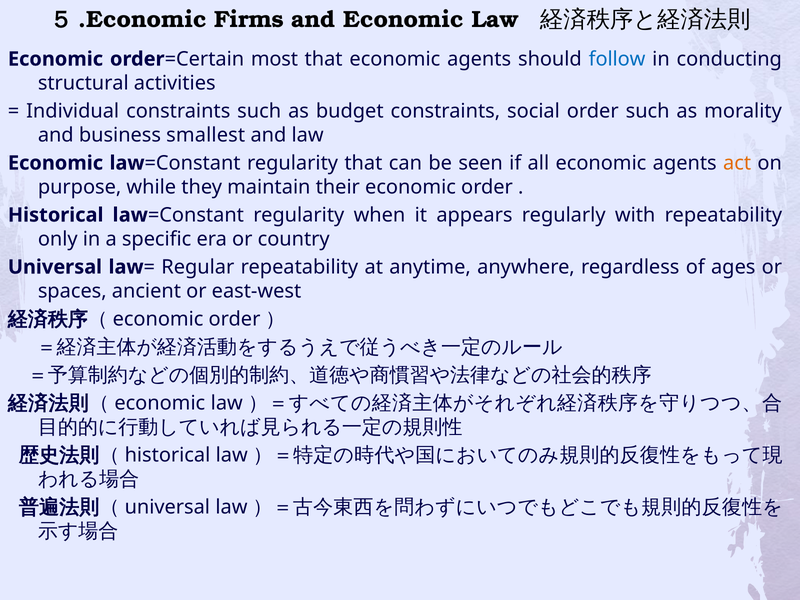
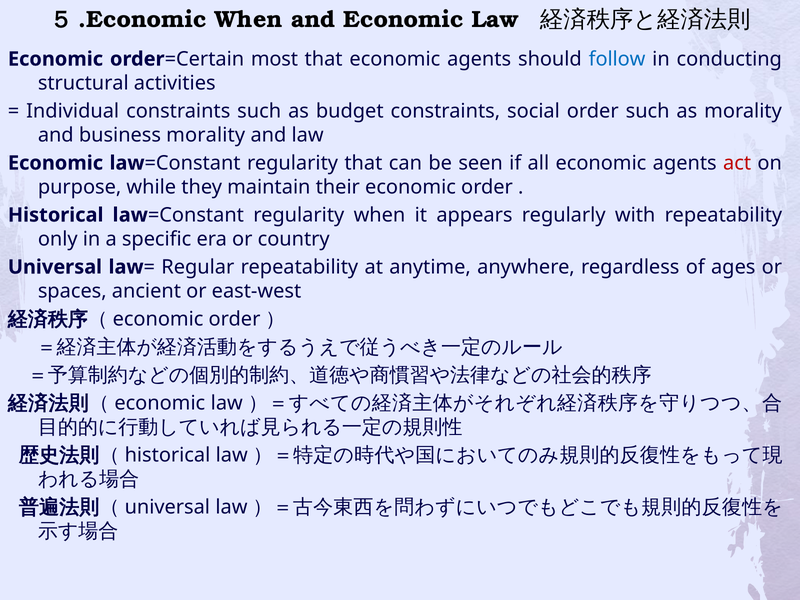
５.Economic Firms: Firms -> When (249, 20)
business smallest: smallest -> morality (206, 135)
act colour: orange -> red (737, 163)
